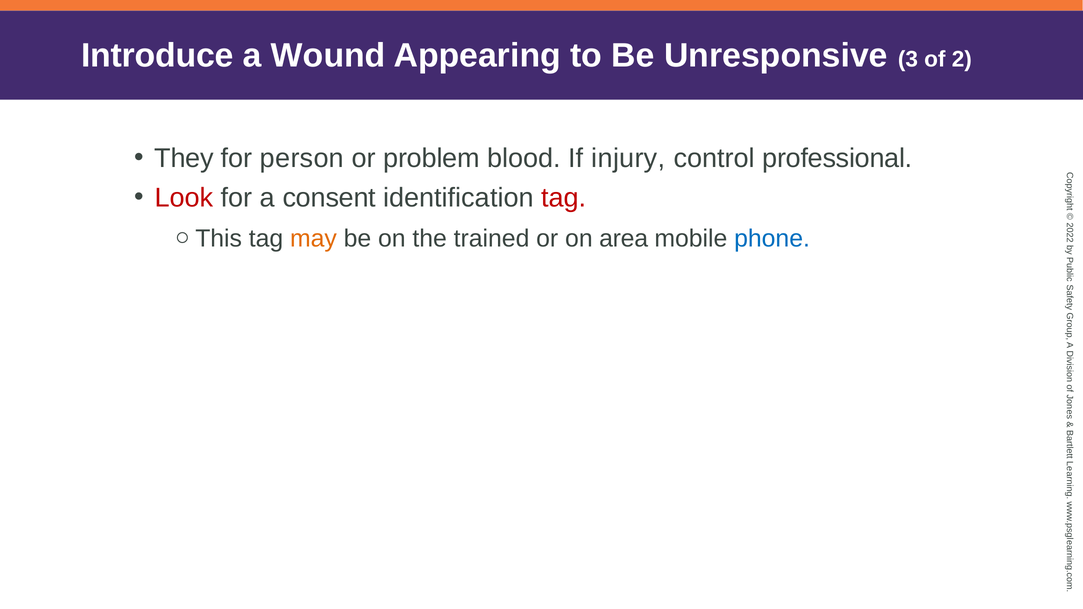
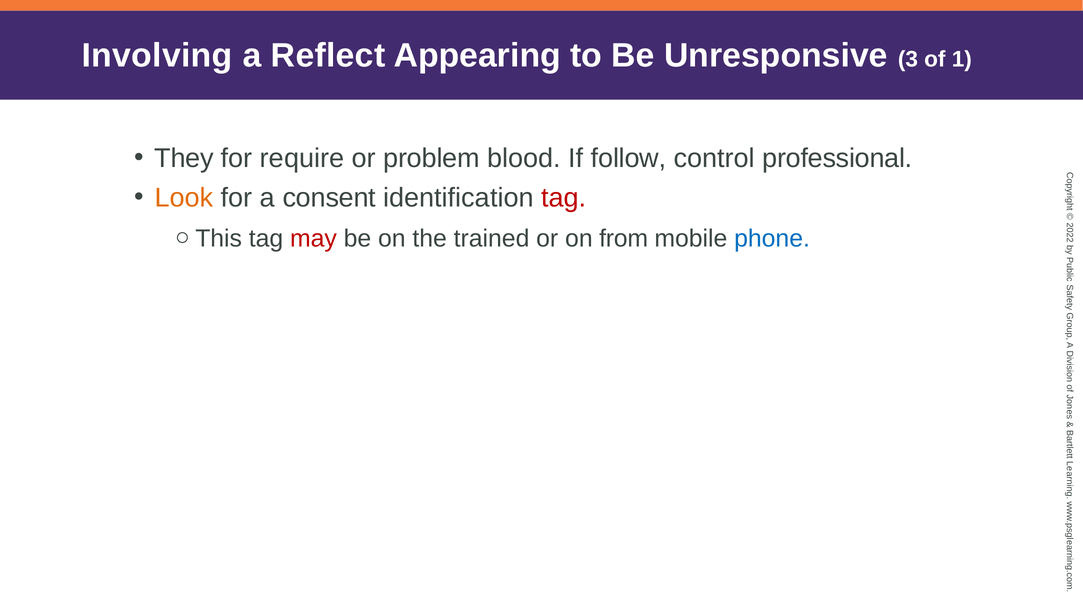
Introduce: Introduce -> Involving (157, 56)
Wound: Wound -> Reflect (328, 56)
of 2: 2 -> 1 (962, 59)
person: person -> require (302, 158)
injury: injury -> follow (629, 158)
Look colour: red -> orange (184, 198)
may colour: orange -> red (313, 238)
area: area -> from (624, 238)
